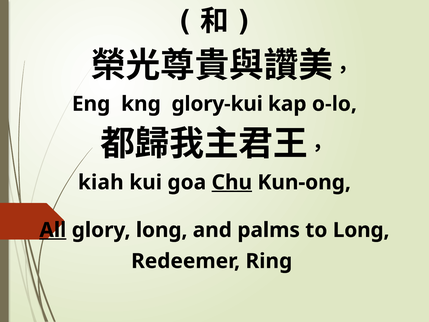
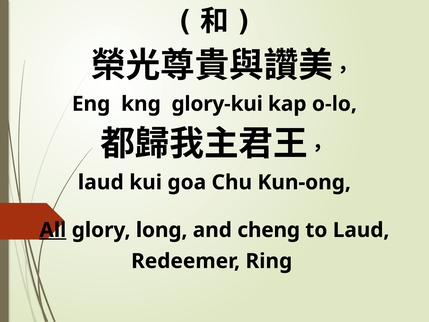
kiah: kiah -> laud (101, 182)
Chu underline: present -> none (232, 182)
palms: palms -> cheng (269, 230)
to Long: Long -> Laud (361, 230)
